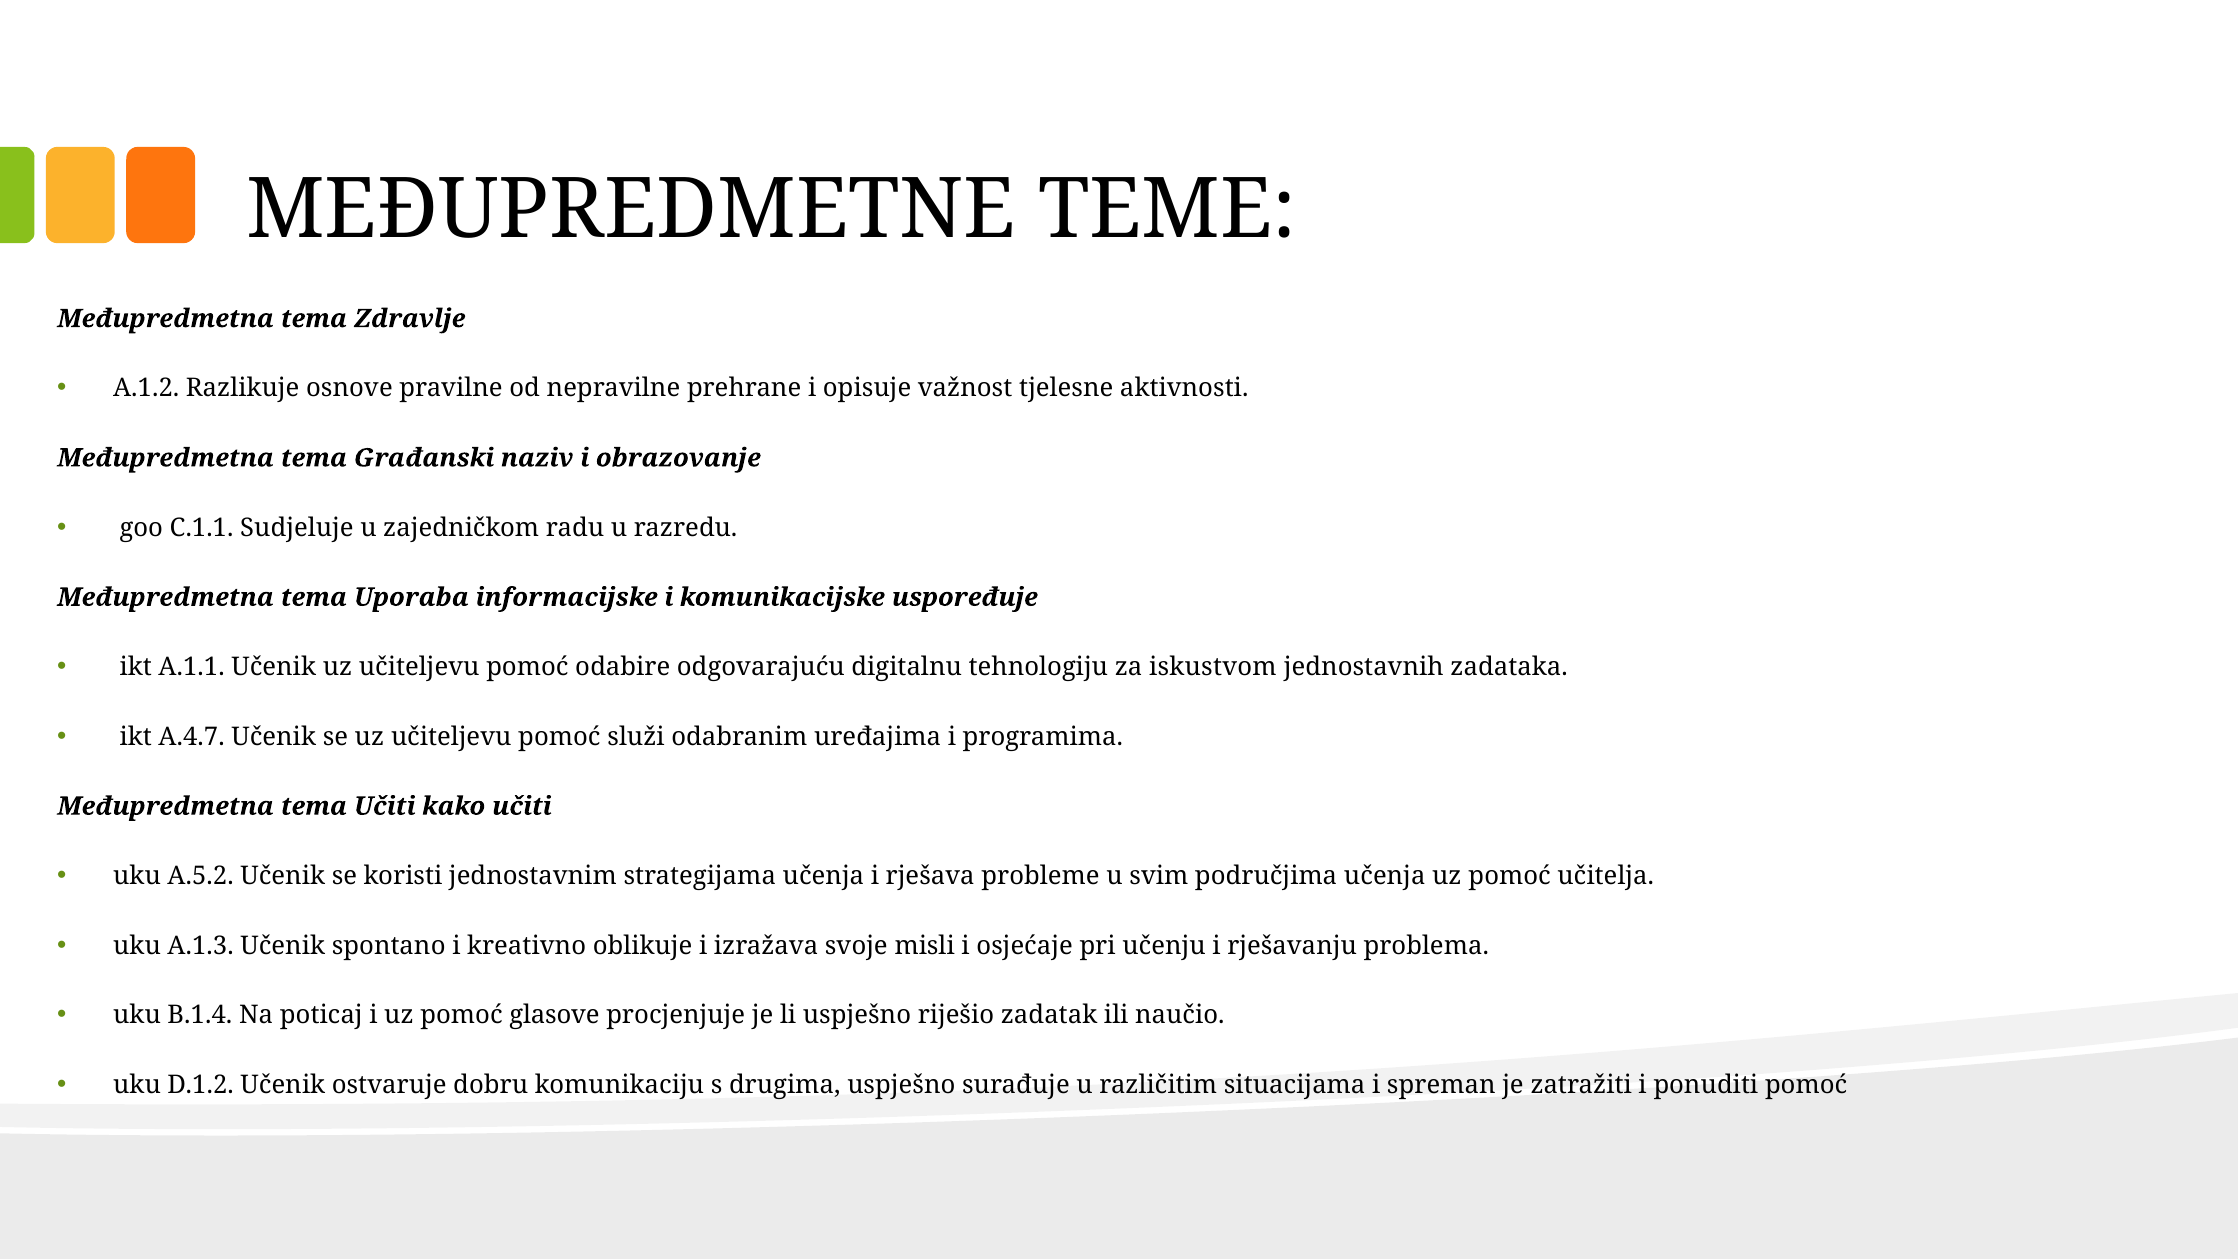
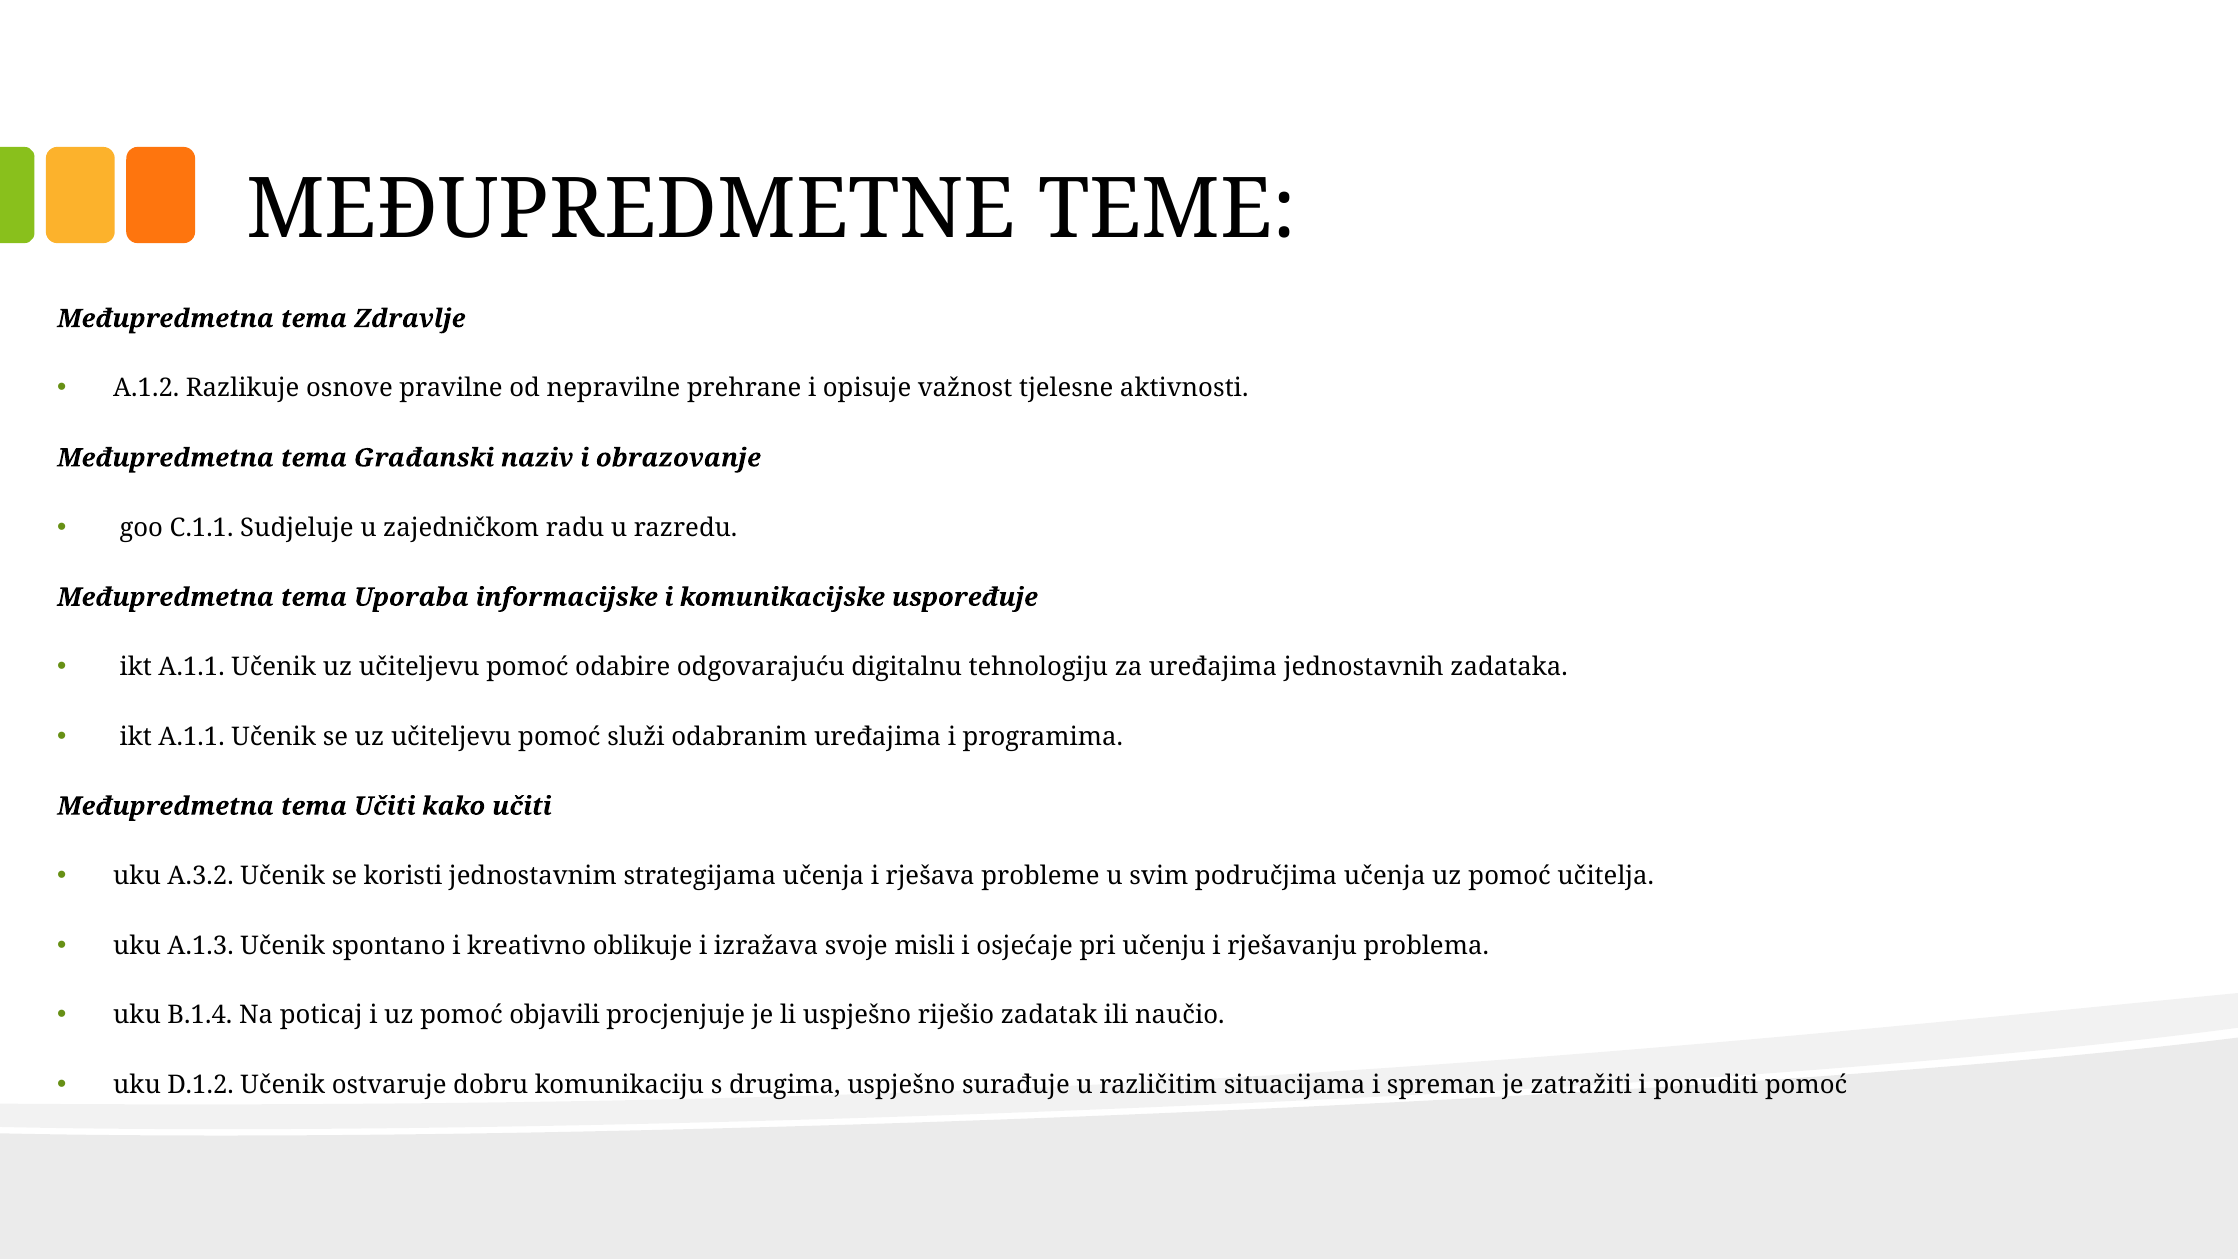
za iskustvom: iskustvom -> uređajima (1213, 667)
A.4.7: A.4.7 -> A.1.1 (192, 737)
A.5.2: A.5.2 -> A.3.2 (201, 876)
glasove: glasove -> objavili (555, 1015)
